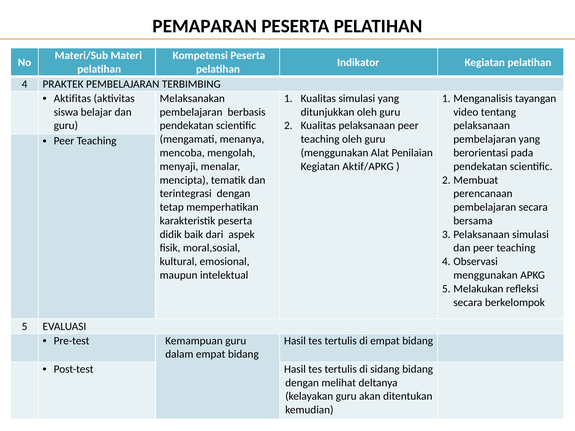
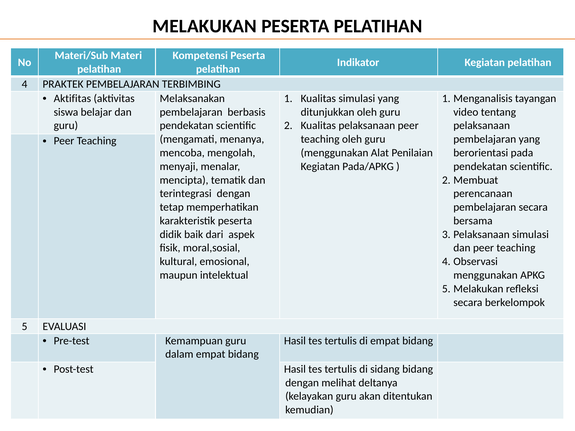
PEMAPARAN: PEMAPARAN -> MELAKUKAN (205, 26)
Aktif/APKG: Aktif/APKG -> Pada/APKG (368, 166)
